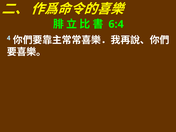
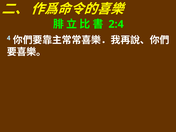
6:4: 6:4 -> 2:4 (116, 24)
